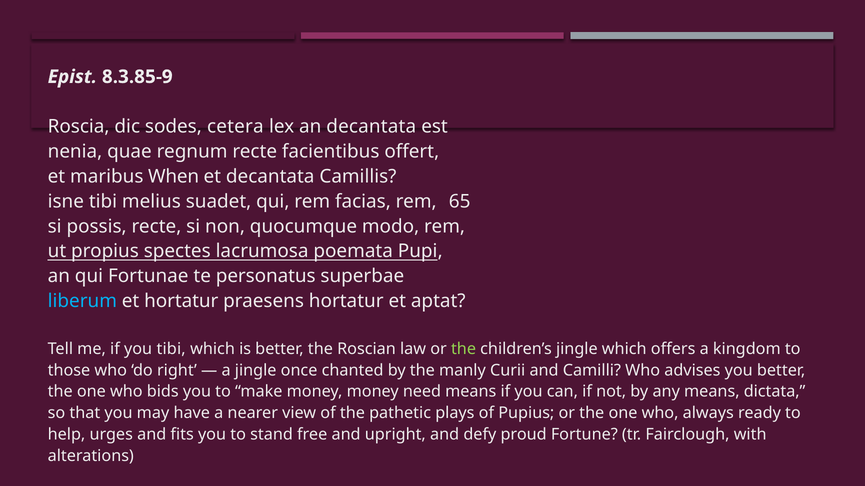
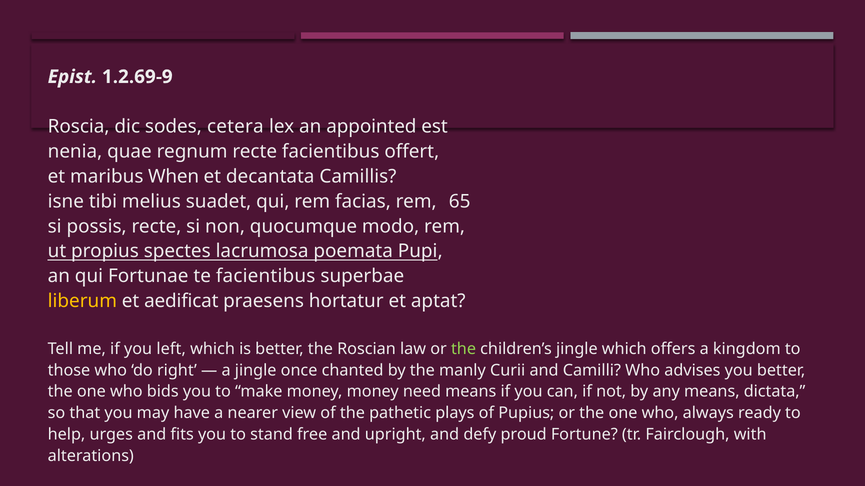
8.3.85-9: 8.3.85-9 -> 1.2.69-9 (137, 77)
an decantata: decantata -> appointed (371, 127)
te personatus: personatus -> facientibus (266, 276)
liberum colour: light blue -> yellow (82, 301)
et hortatur: hortatur -> aedificat (181, 301)
you tibi: tibi -> left (171, 349)
